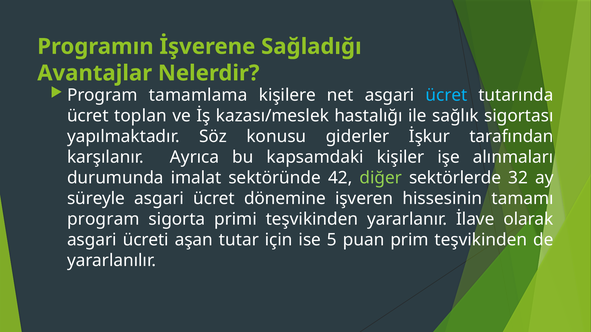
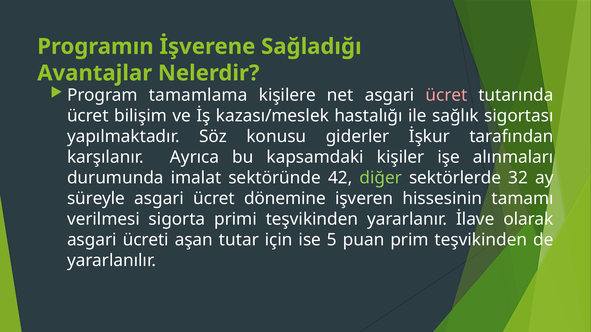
ücret colour: light blue -> pink (446, 95)
toplan: toplan -> bilişim (140, 116)
program: program -> verilmesi (103, 219)
